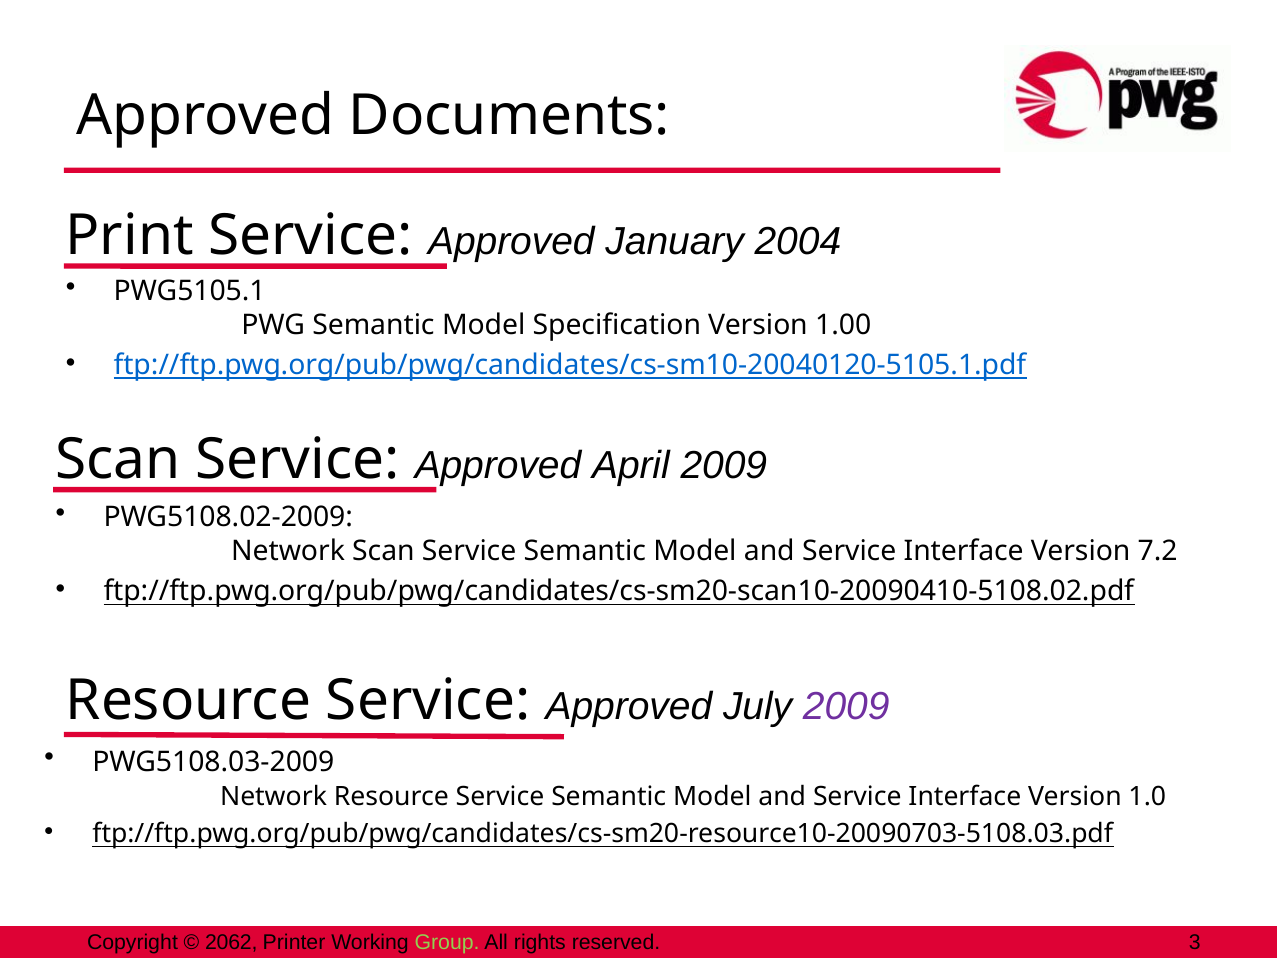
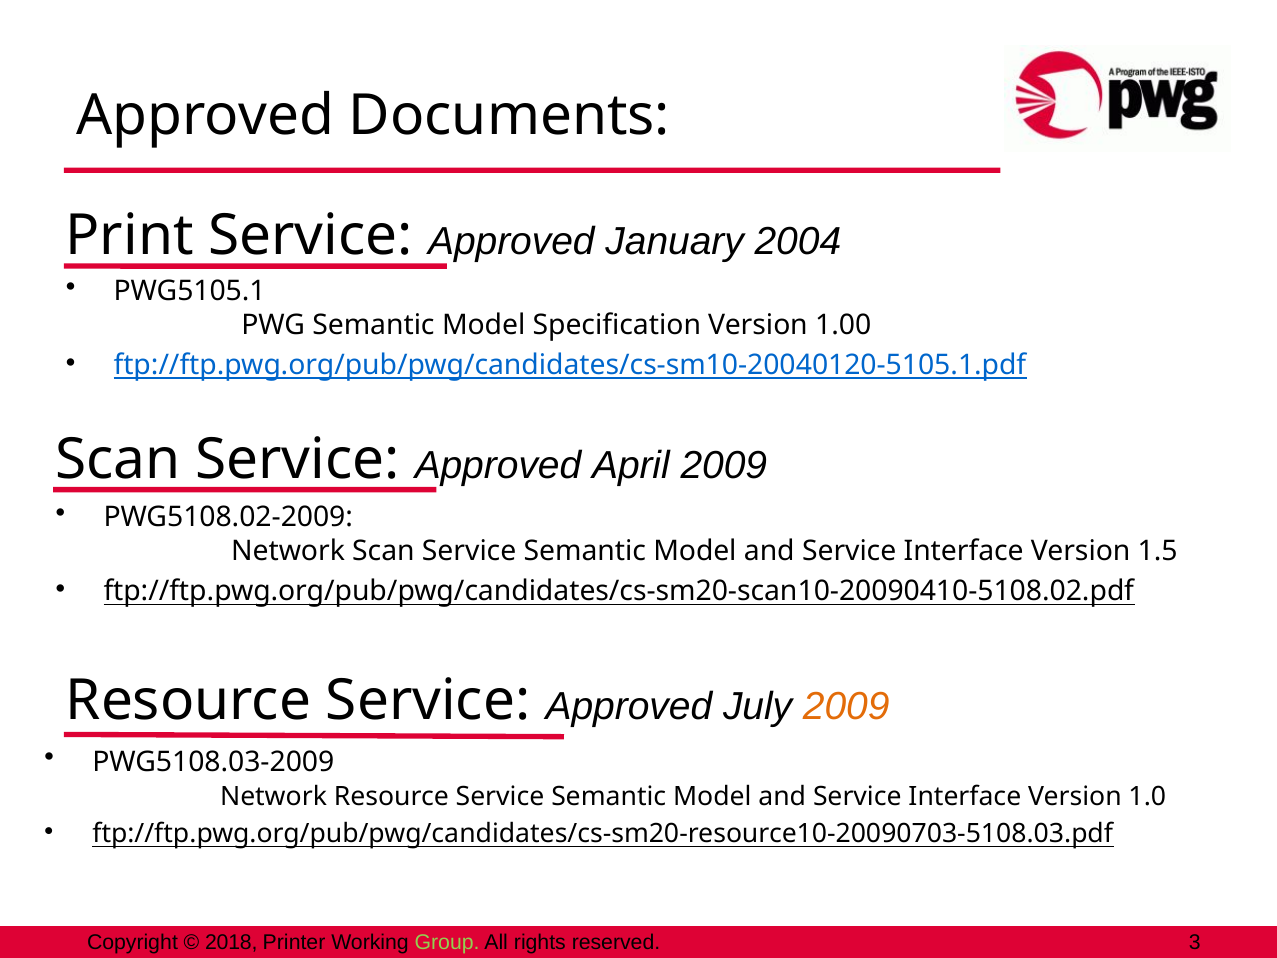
7.2: 7.2 -> 1.5 (1158, 551)
2009 colour: purple -> orange (846, 707)
2062: 2062 -> 2018 (231, 942)
